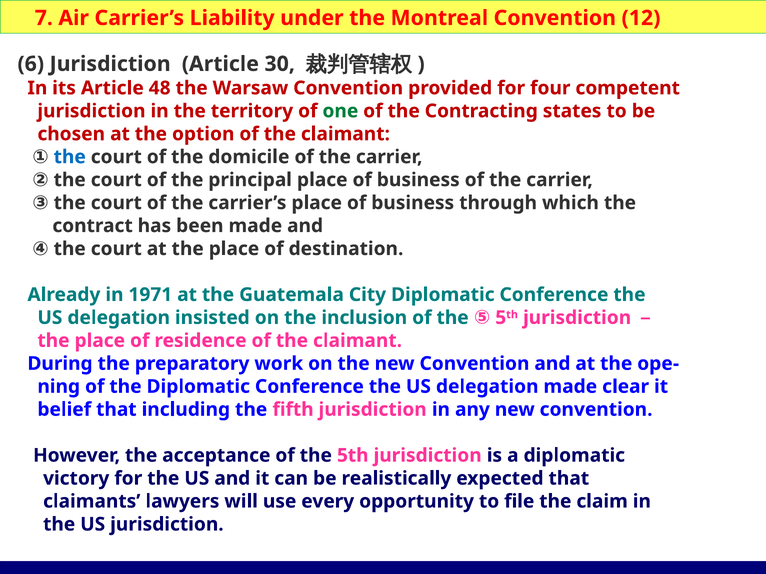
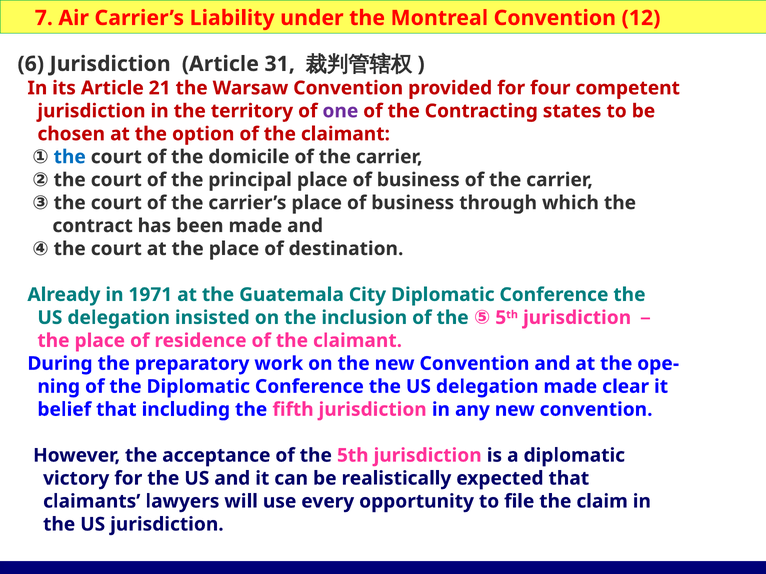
30: 30 -> 31 (280, 64)
48: 48 -> 21 (160, 88)
one colour: green -> purple (340, 111)
